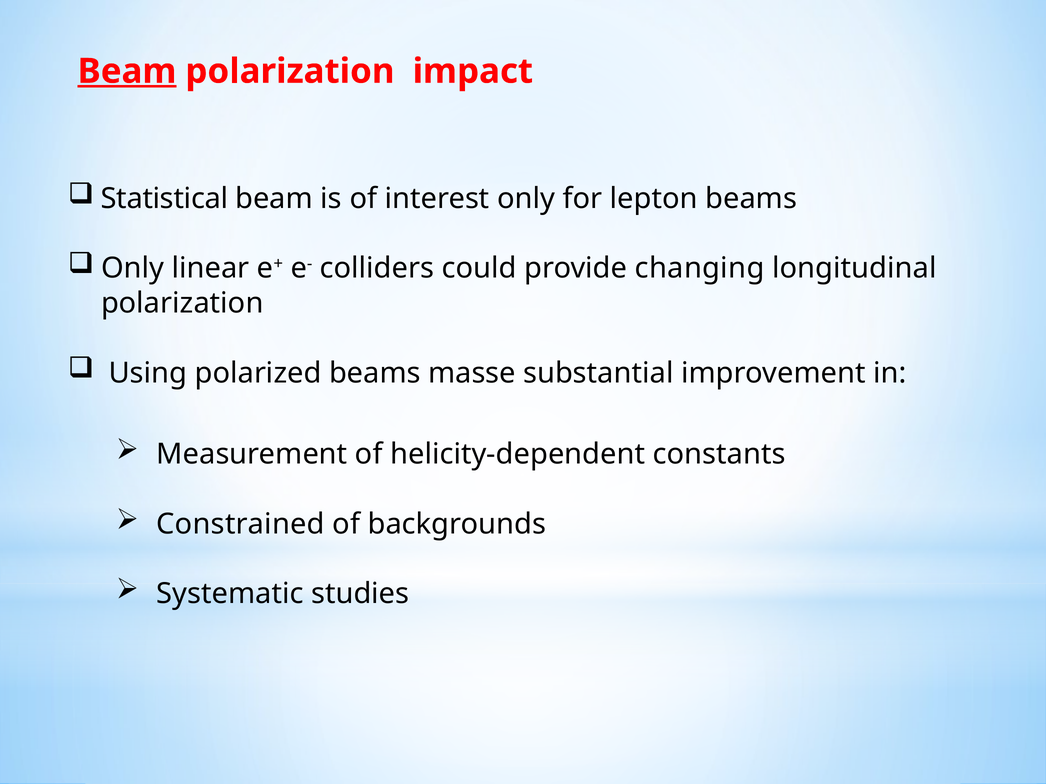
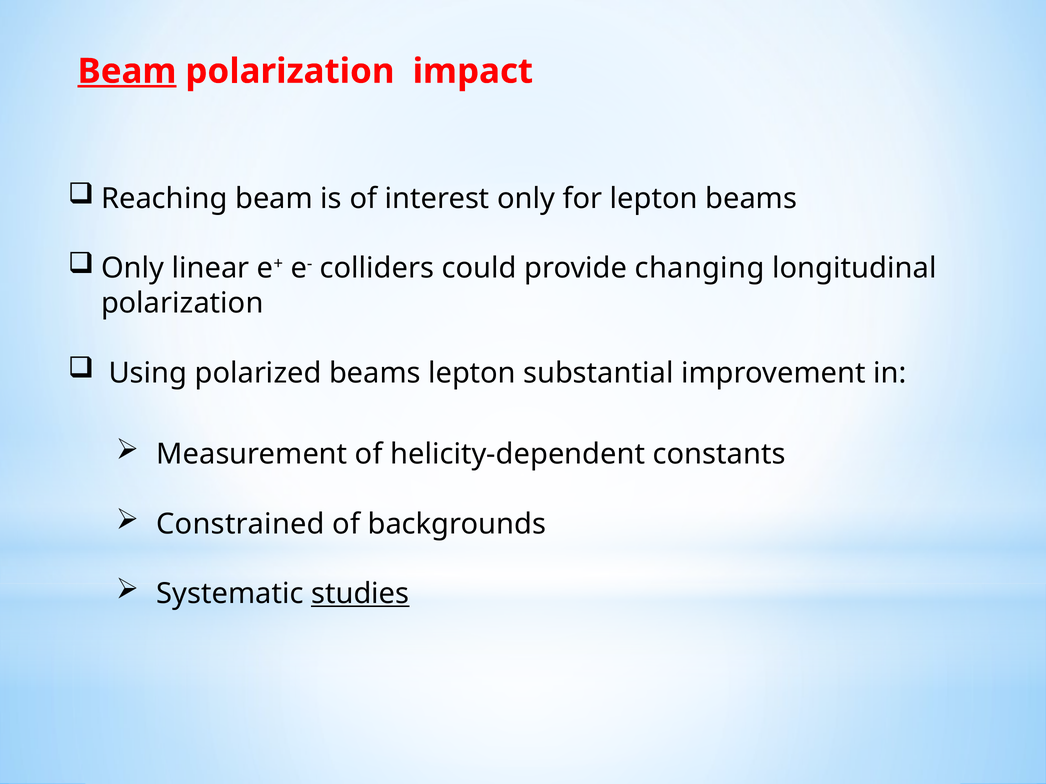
Statistical: Statistical -> Reaching (164, 199)
beams masse: masse -> lepton (472, 373)
studies underline: none -> present (360, 594)
